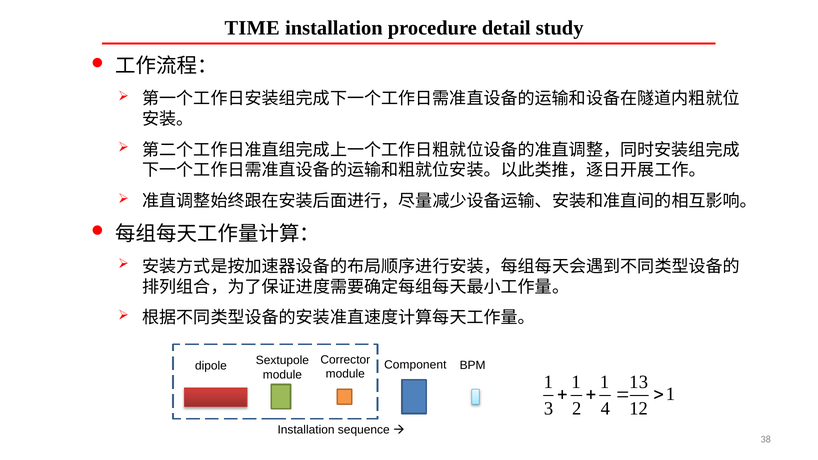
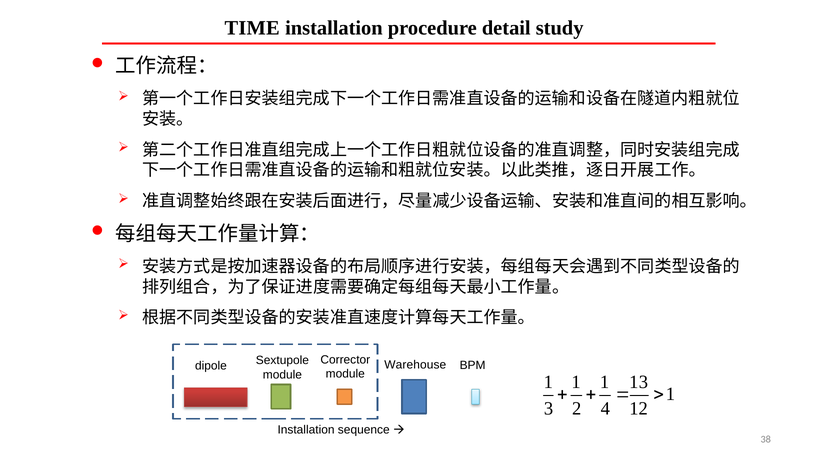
Component: Component -> Warehouse (415, 365)
